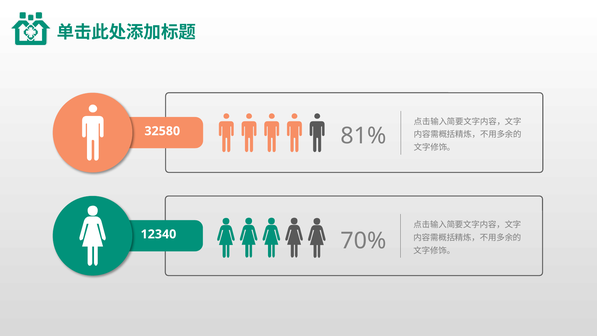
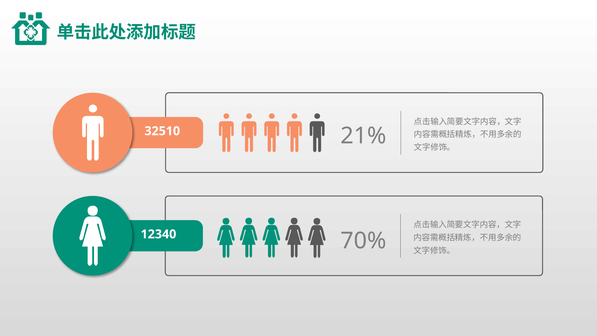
32580: 32580 -> 32510 (162, 131)
81%: 81% -> 21% (364, 136)
